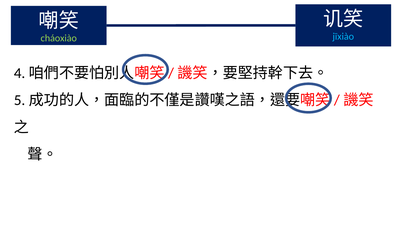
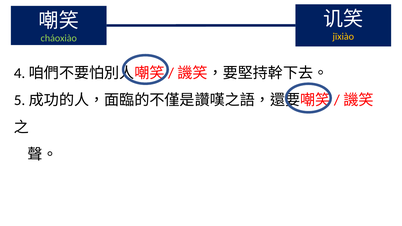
jīxiào colour: light blue -> yellow (343, 37)
